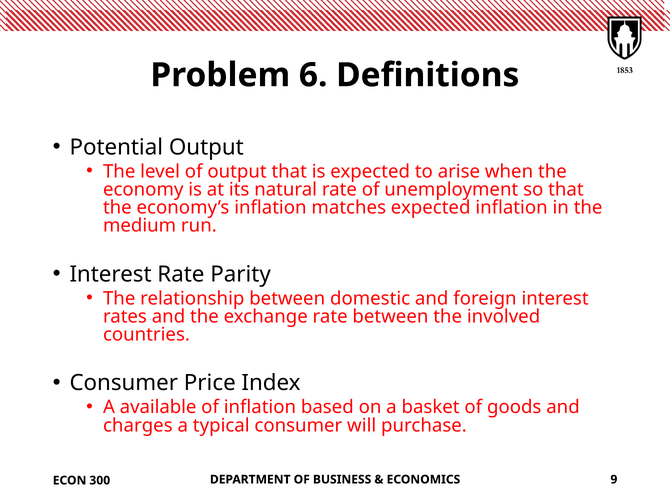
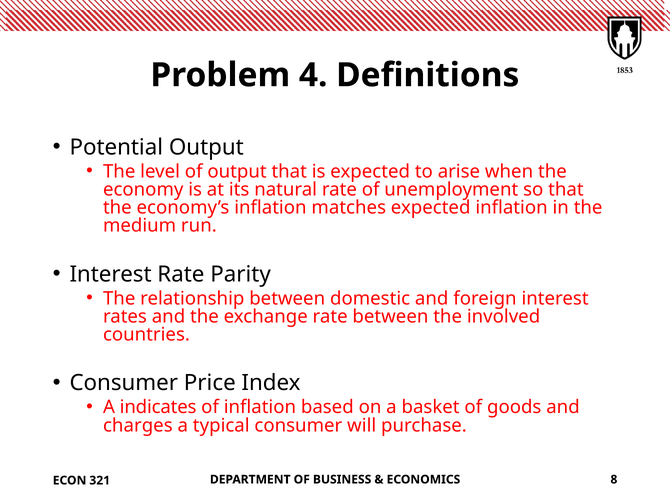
6: 6 -> 4 (313, 75)
available: available -> indicates (158, 407)
9: 9 -> 8 (614, 479)
300: 300 -> 321 (100, 480)
